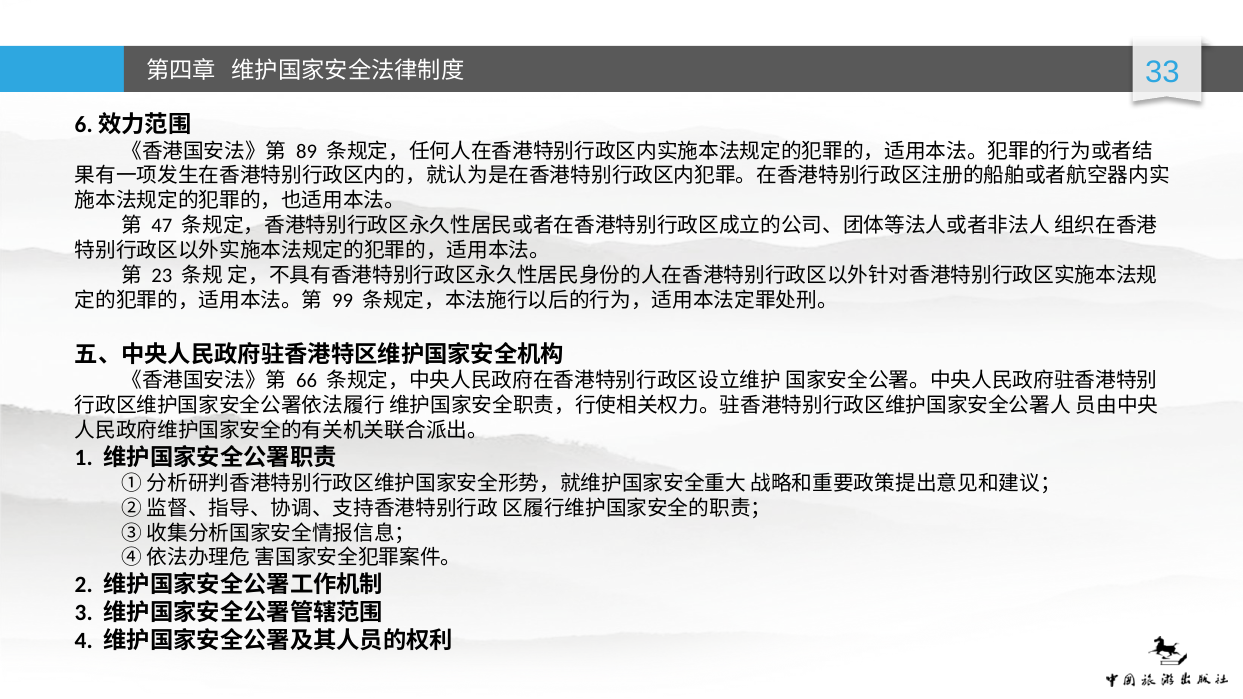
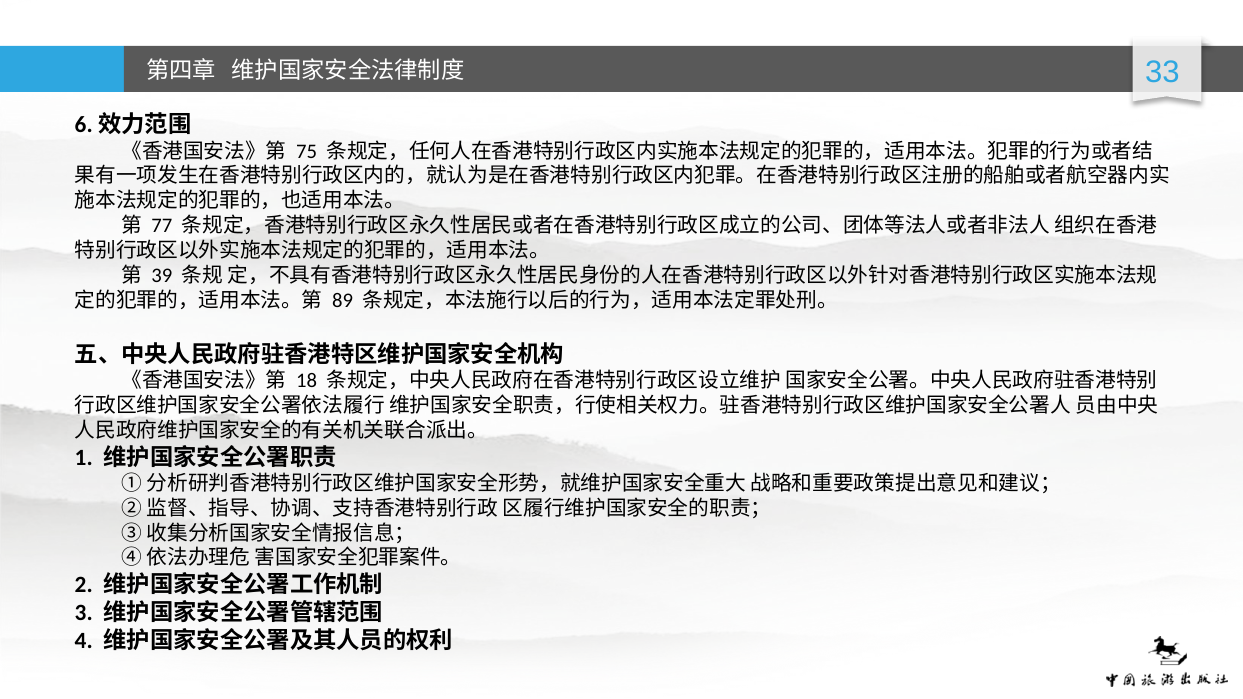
89: 89 -> 75 (307, 151)
47: 47 -> 77 (162, 226)
23: 23 -> 39 (162, 276)
99: 99 -> 89 (343, 300)
66: 66 -> 18 (307, 381)
